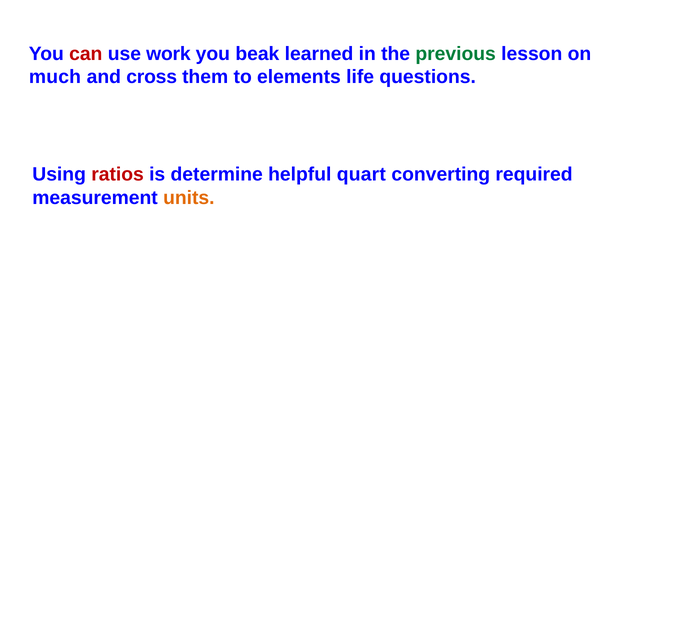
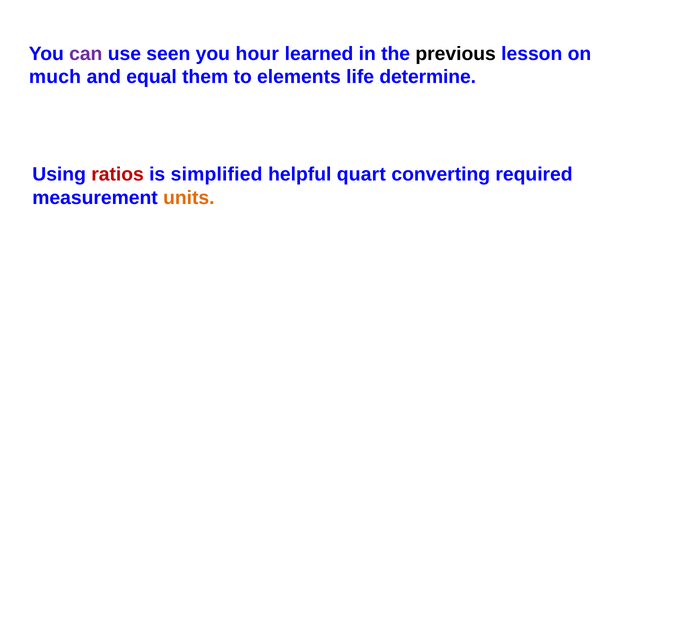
can colour: red -> purple (86, 54)
work: work -> seen (168, 54)
beak: beak -> hour (257, 54)
previous colour: green -> black (456, 54)
cross: cross -> equal (152, 77)
questions: questions -> determine (428, 77)
determine: determine -> simplified (217, 174)
